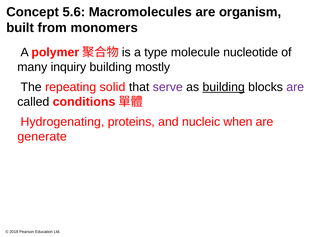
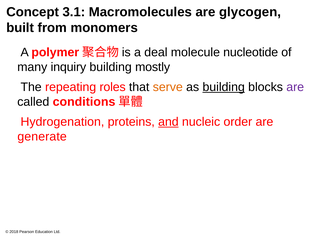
5.6: 5.6 -> 3.1 (74, 12)
organism: organism -> glycogen (250, 12)
type: type -> deal (156, 52)
solid: solid -> roles (113, 87)
serve colour: purple -> orange (168, 87)
Hydrogenating: Hydrogenating -> Hydrogenation (62, 122)
and underline: none -> present (168, 122)
when: when -> order (238, 122)
